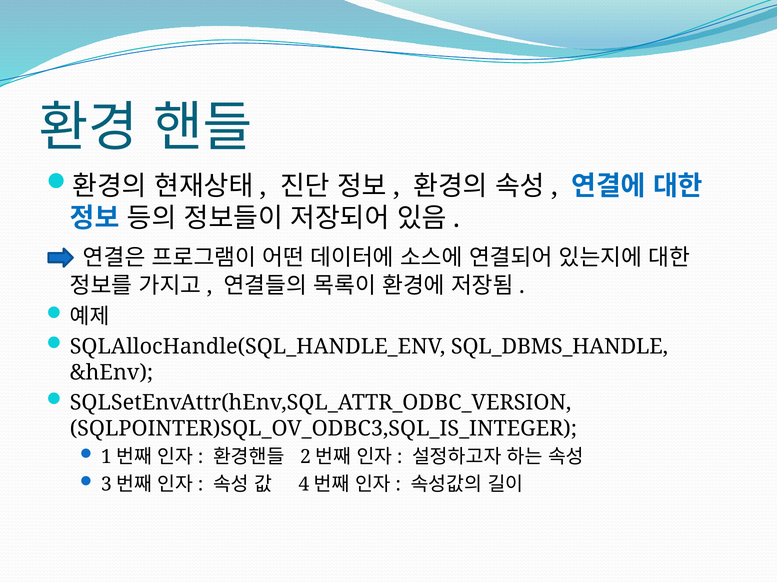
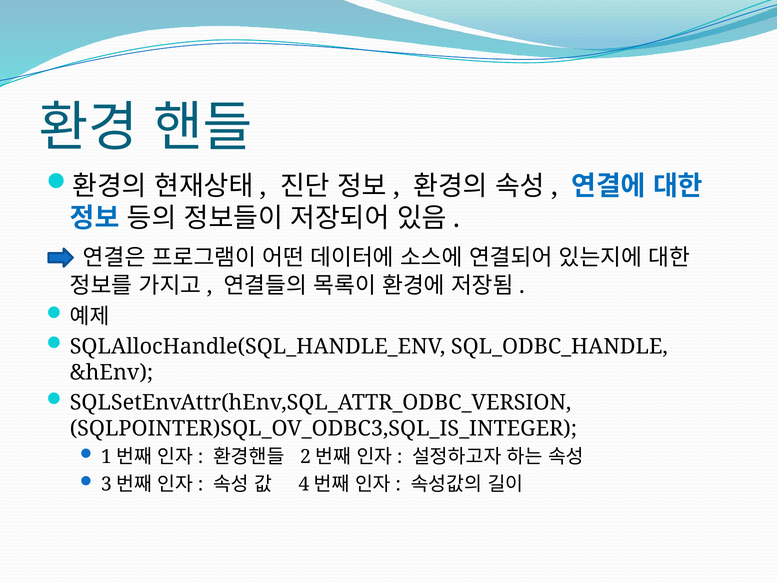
SQL_DBMS_HANDLE: SQL_DBMS_HANDLE -> SQL_ODBC_HANDLE (559, 347)
